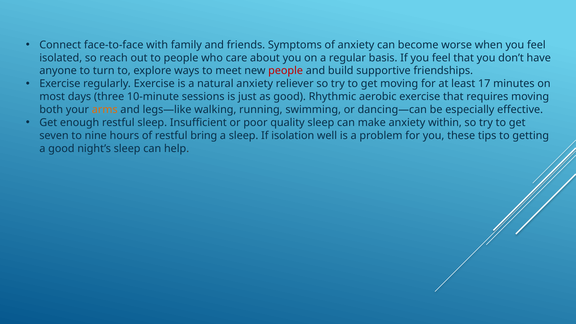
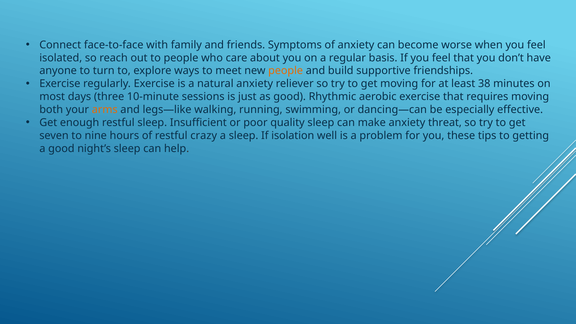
people colour: red -> orange (286, 71)
17: 17 -> 38 (484, 84)
within: within -> threat (445, 123)
bring: bring -> crazy (204, 136)
